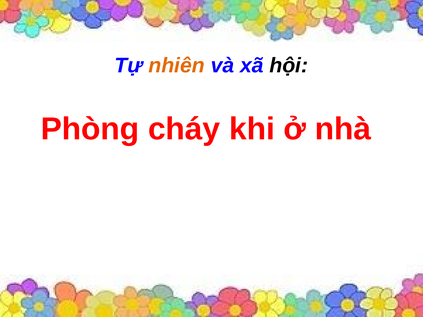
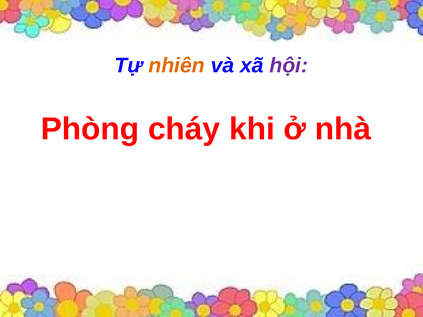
hội colour: black -> purple (289, 66)
